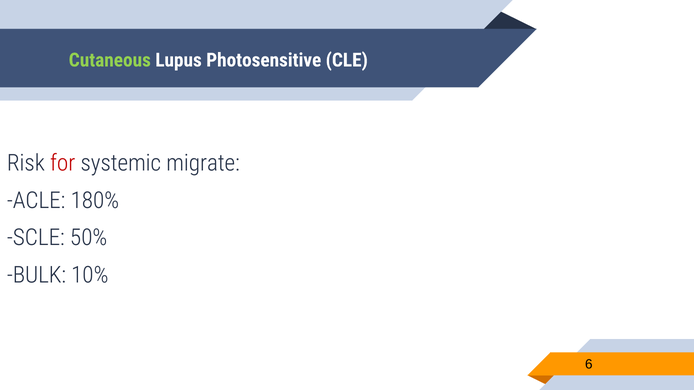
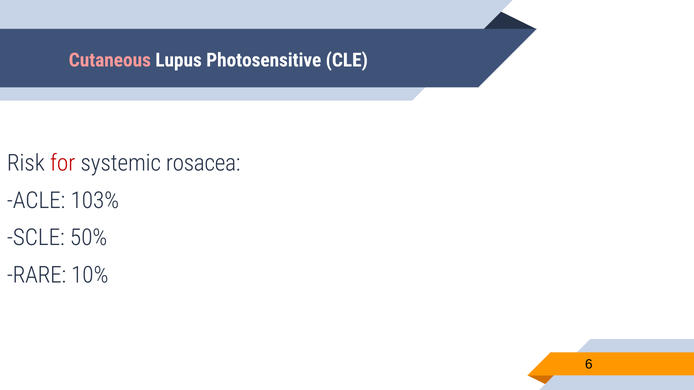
Cutaneous colour: light green -> pink (110, 60)
migrate: migrate -> rosacea (203, 163)
180%: 180% -> 103% (95, 201)
BULK: BULK -> RARE (37, 275)
